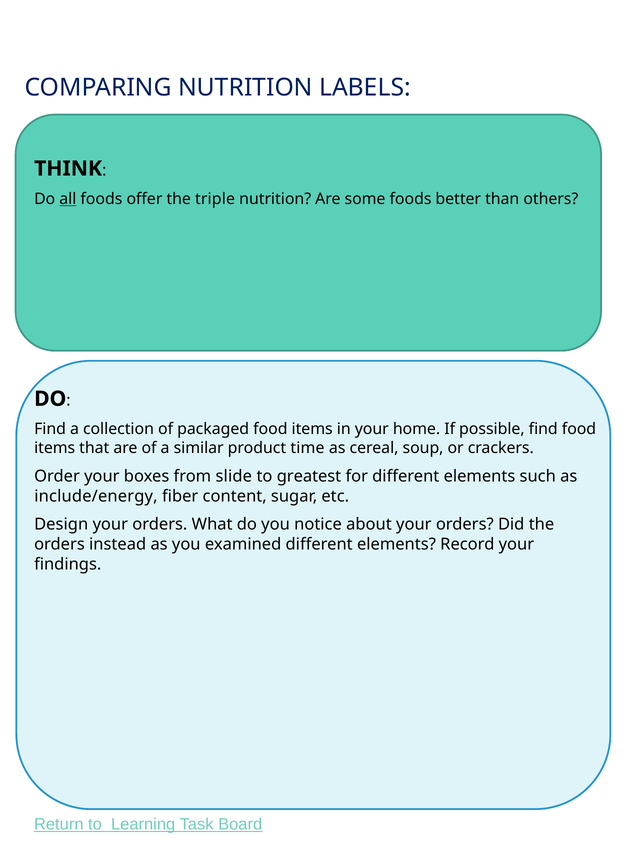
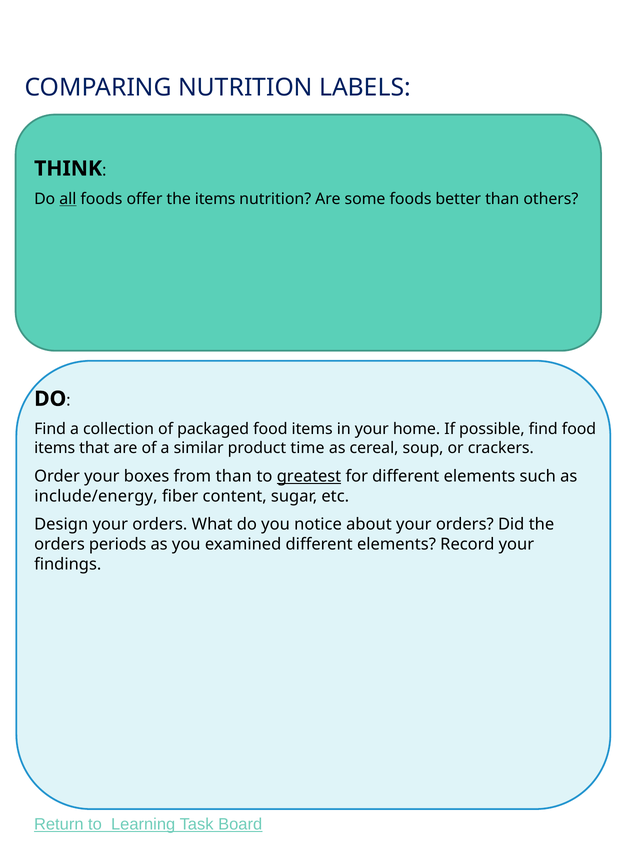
the triple: triple -> items (215, 199)
from slide: slide -> than (234, 476)
greatest underline: none -> present (309, 476)
instead: instead -> periods (118, 544)
